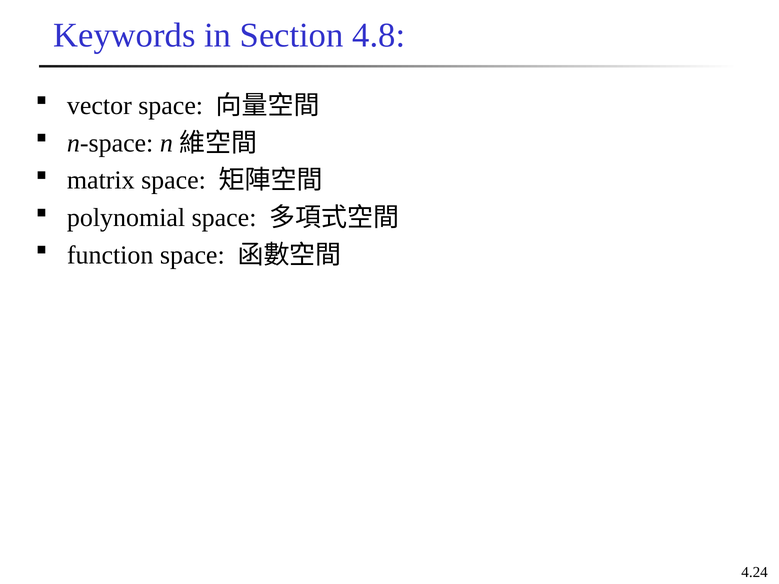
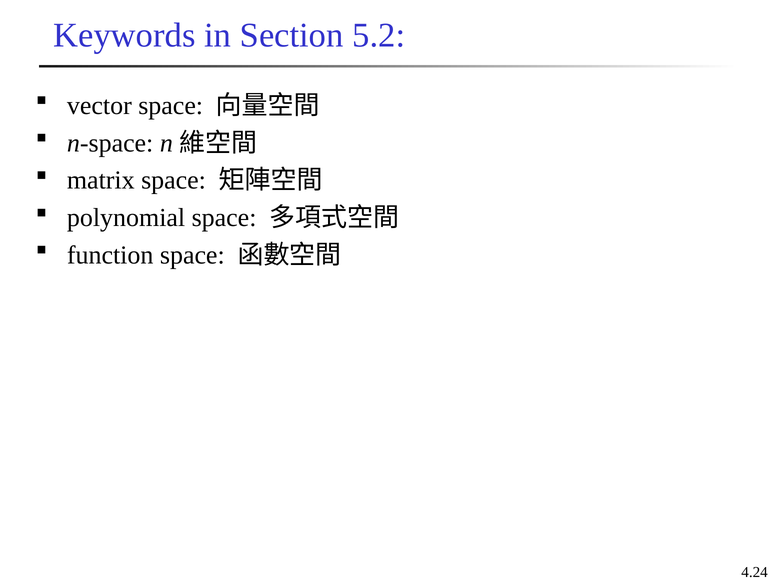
4.8: 4.8 -> 5.2 (379, 35)
